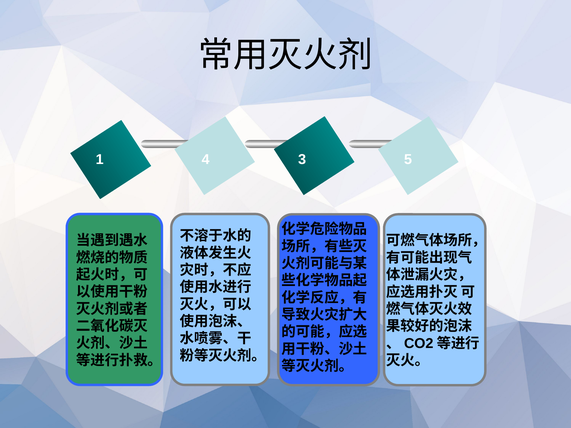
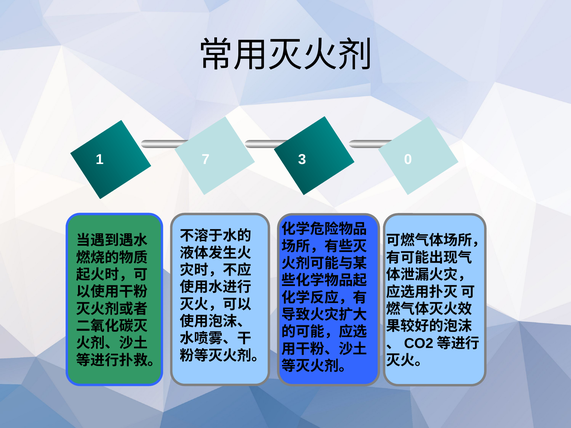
4: 4 -> 7 (206, 160)
5: 5 -> 0 (408, 160)
